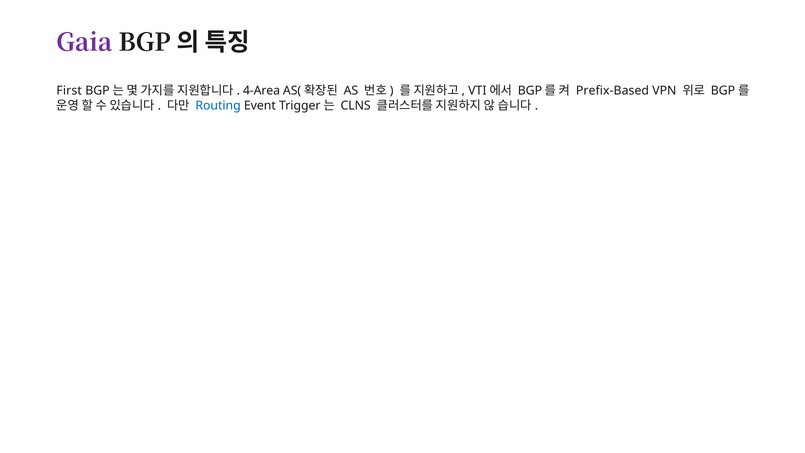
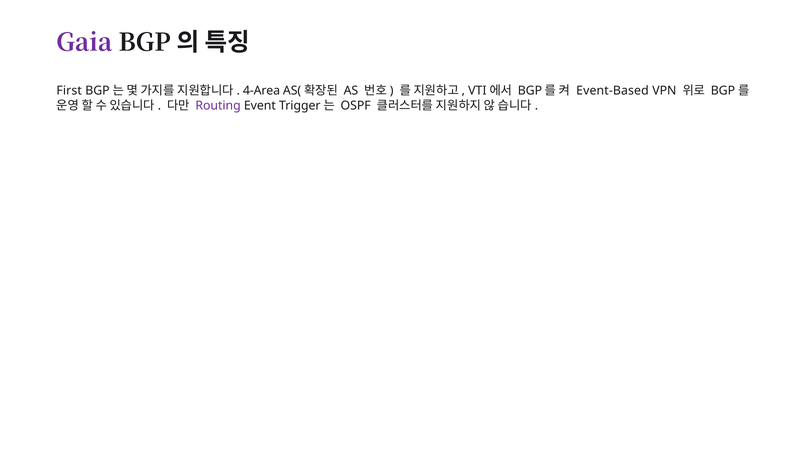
Prefix-Based: Prefix-Based -> Event-Based (612, 91)
Routing colour: blue -> purple (218, 105)
CLNS: CLNS -> OSPF (356, 105)
